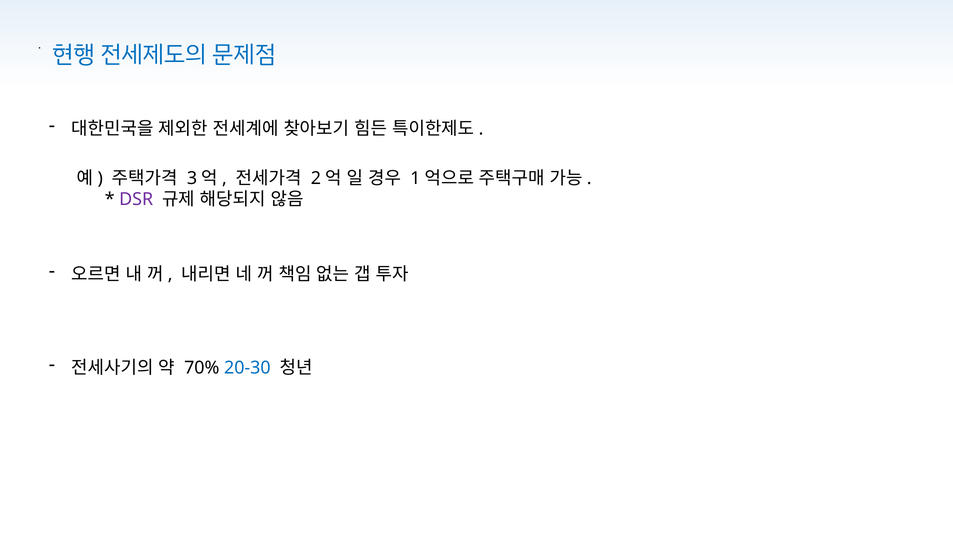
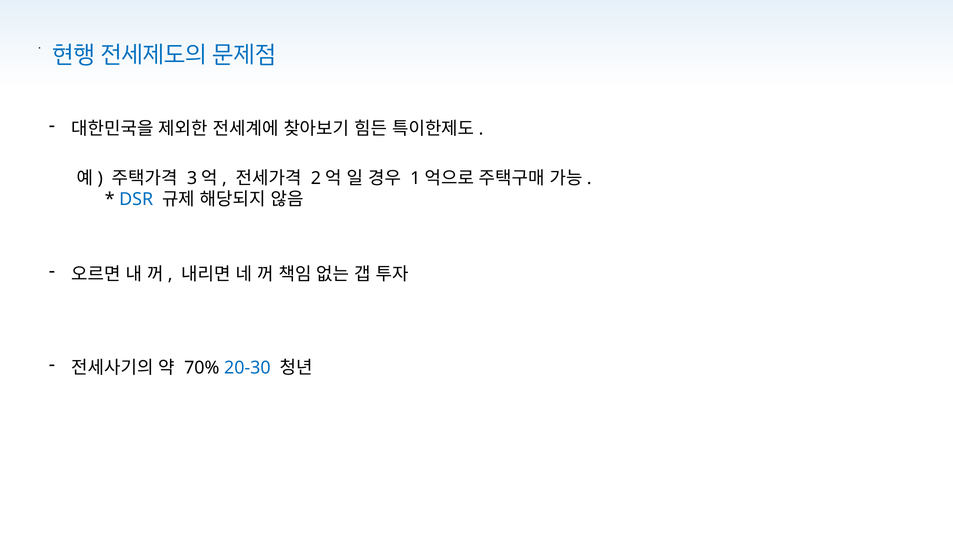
DSR colour: purple -> blue (136, 200)
